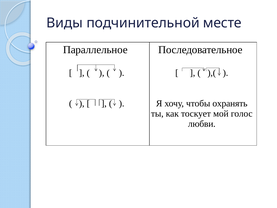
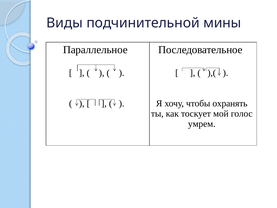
месте: месте -> мины (222, 23)
любви: любви -> умрем (202, 124)
